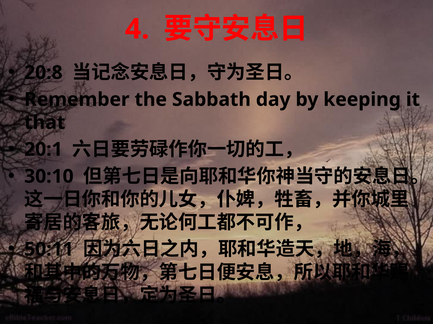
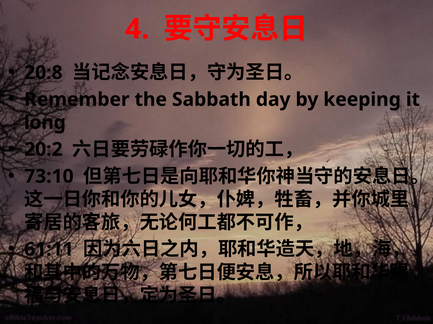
that: that -> long (45, 123)
20:1: 20:1 -> 20:2 (43, 150)
30:10: 30:10 -> 73:10 (49, 177)
50:11: 50:11 -> 61:11 (49, 250)
